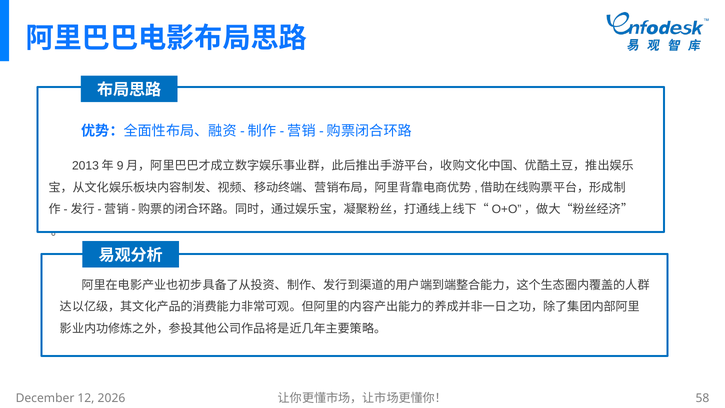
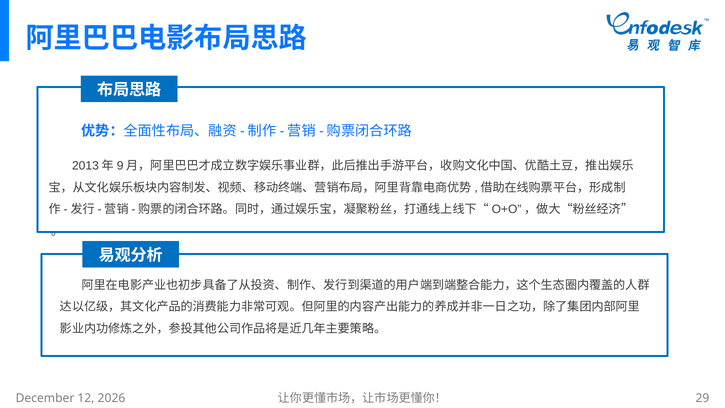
58: 58 -> 29 (702, 398)
